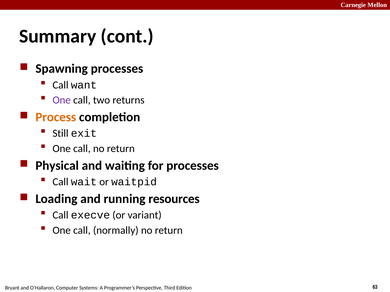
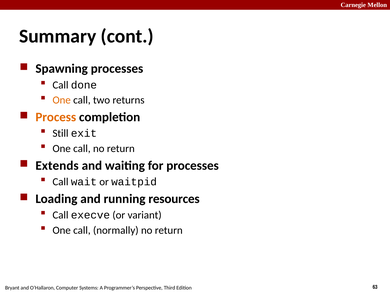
want: want -> done (84, 85)
One colour: purple -> orange (62, 100)
Physical: Physical -> Extends (57, 166)
